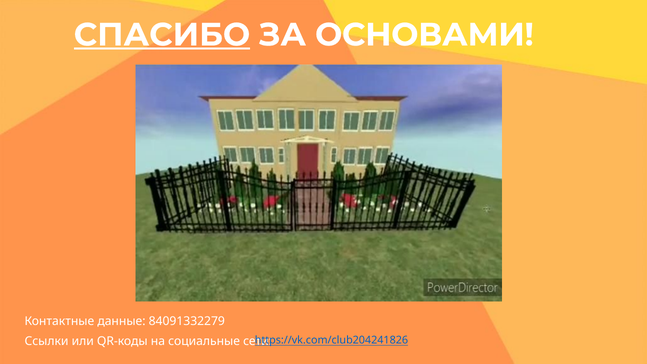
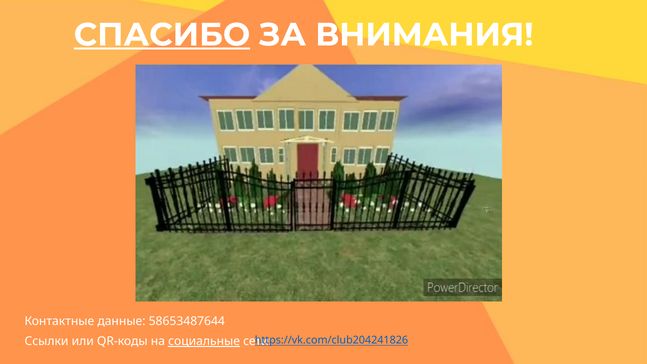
ОСНОВАМИ: ОСНОВАМИ -> ВНИМАНИЯ (424, 35)
84091332279: 84091332279 -> 58653487644 (187, 321)
социальные underline: none -> present (204, 341)
